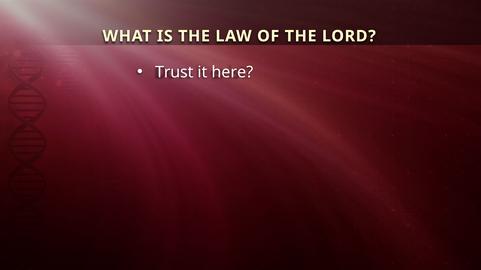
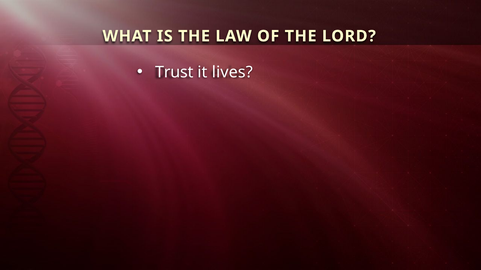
here: here -> lives (232, 72)
